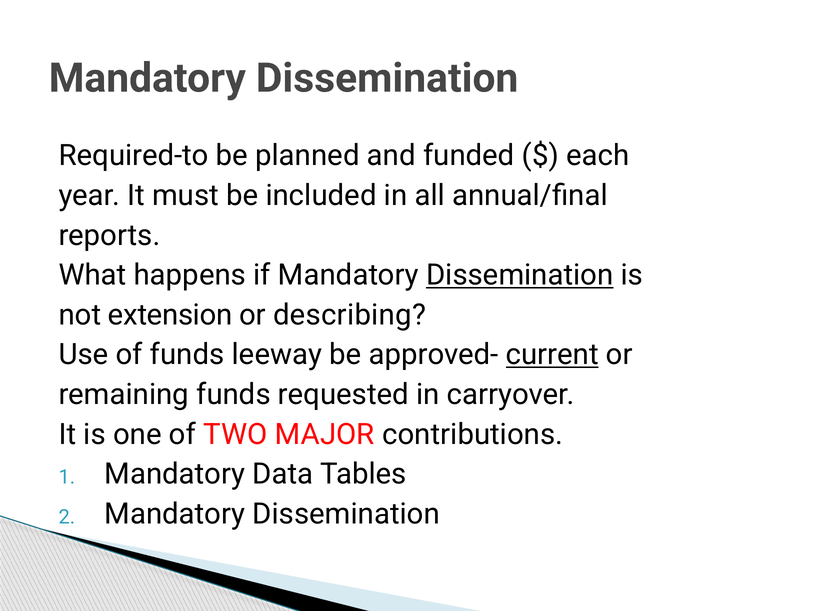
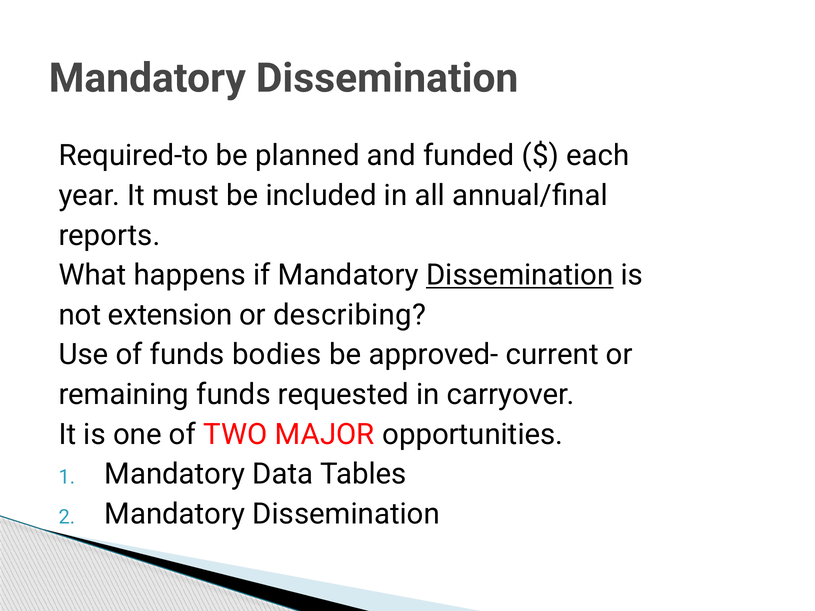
leeway: leeway -> bodies (277, 355)
current underline: present -> none (552, 355)
contributions: contributions -> opportunities (473, 434)
